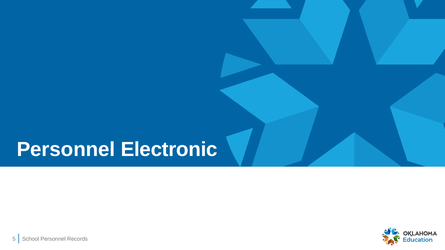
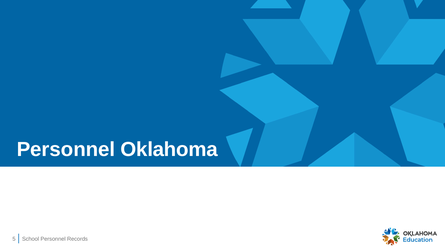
Electronic: Electronic -> Oklahoma (169, 150)
